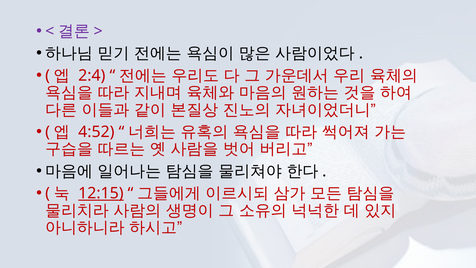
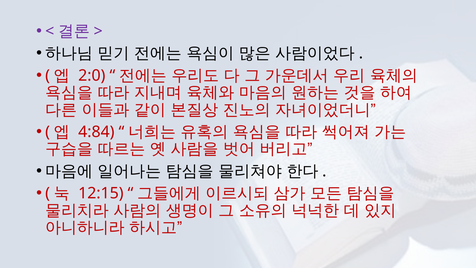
2:4: 2:4 -> 2:0 (92, 75)
4:52: 4:52 -> 4:84 (96, 132)
12:15 underline: present -> none (101, 193)
